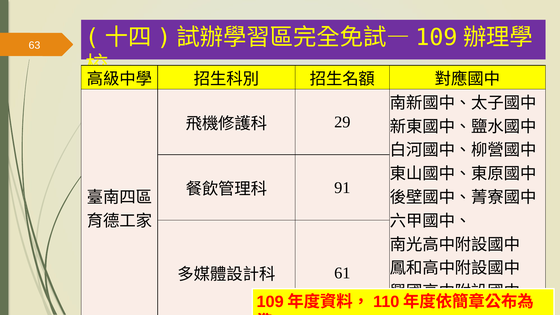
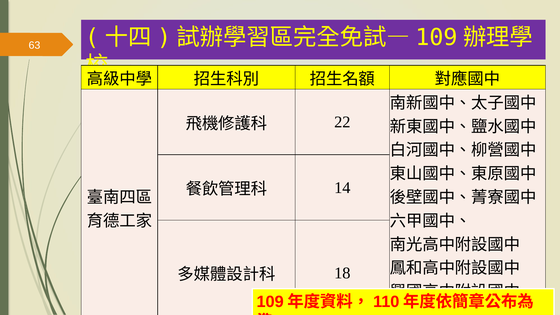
29: 29 -> 22 (342, 122)
91: 91 -> 14 (342, 188)
61: 61 -> 18 (342, 273)
